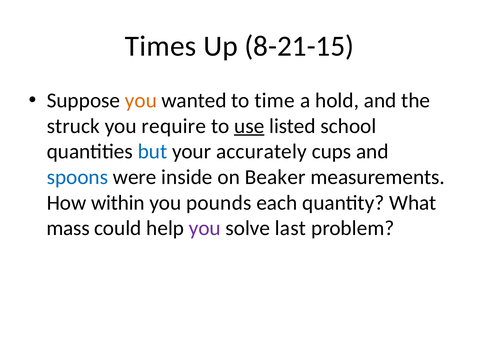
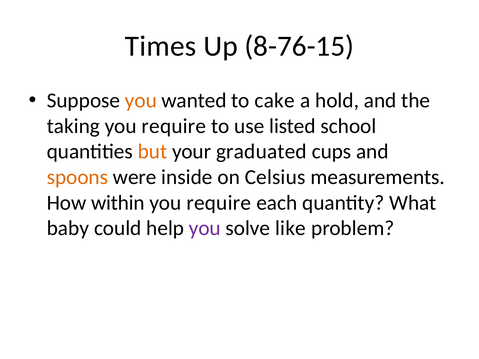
8-21-15: 8-21-15 -> 8-76-15 (299, 46)
time: time -> cake (275, 101)
struck: struck -> taking (73, 126)
use underline: present -> none (249, 126)
but colour: blue -> orange (152, 152)
accurately: accurately -> graduated (261, 152)
spoons colour: blue -> orange (77, 177)
Beaker: Beaker -> Celsius (275, 177)
pounds: pounds -> require (219, 203)
mass: mass -> baby (68, 228)
last: last -> like (290, 228)
